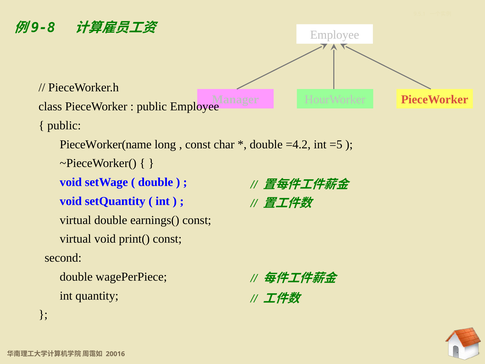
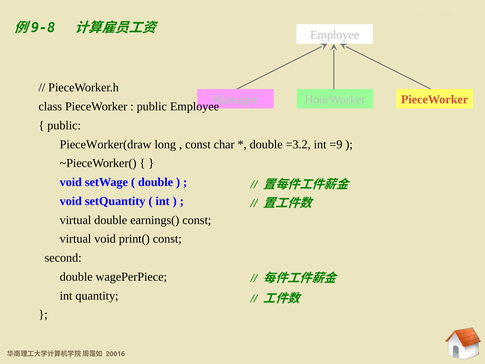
PieceWorker(name: PieceWorker(name -> PieceWorker(draw (106, 144)
=4.2: =4.2 -> =3.2 (298, 144)
=5: =5 -> =9 (336, 144)
